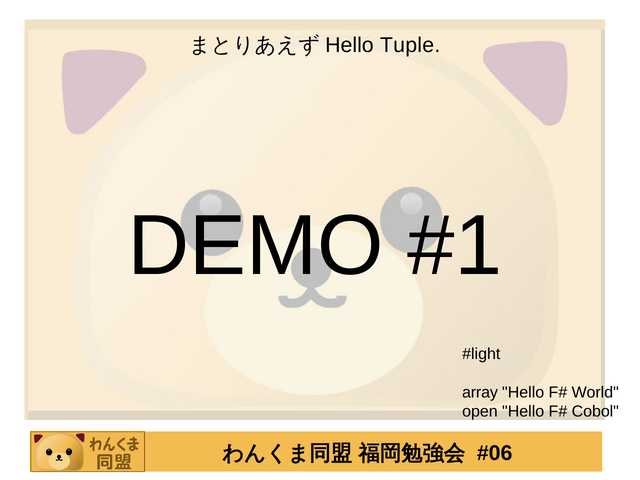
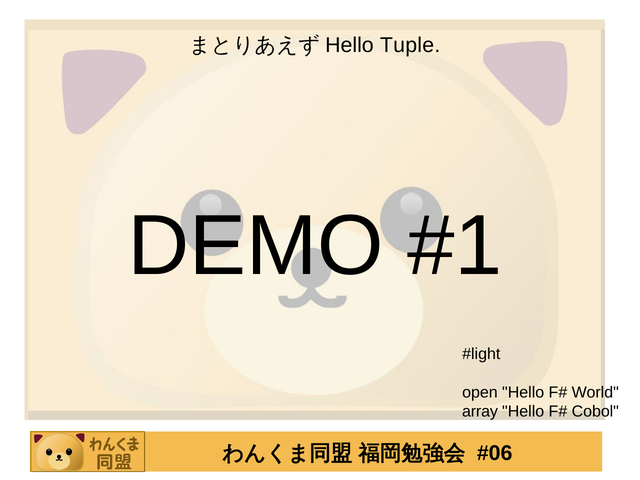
array: array -> open (480, 392)
open: open -> array (480, 411)
